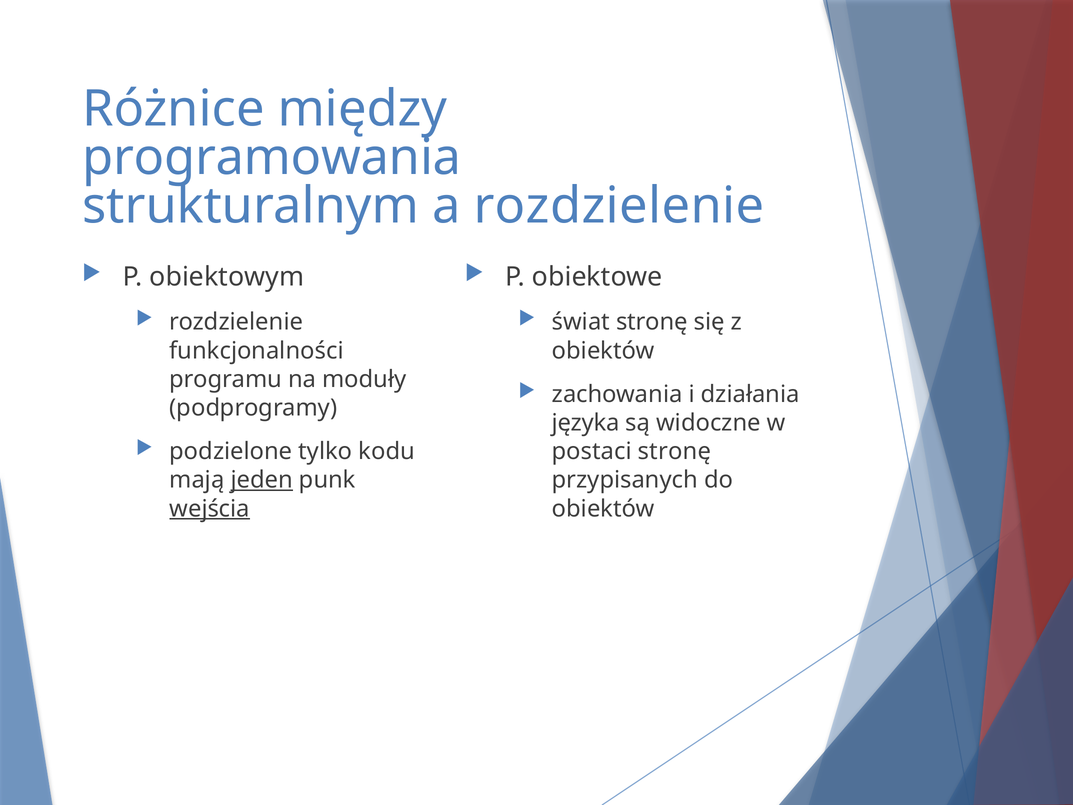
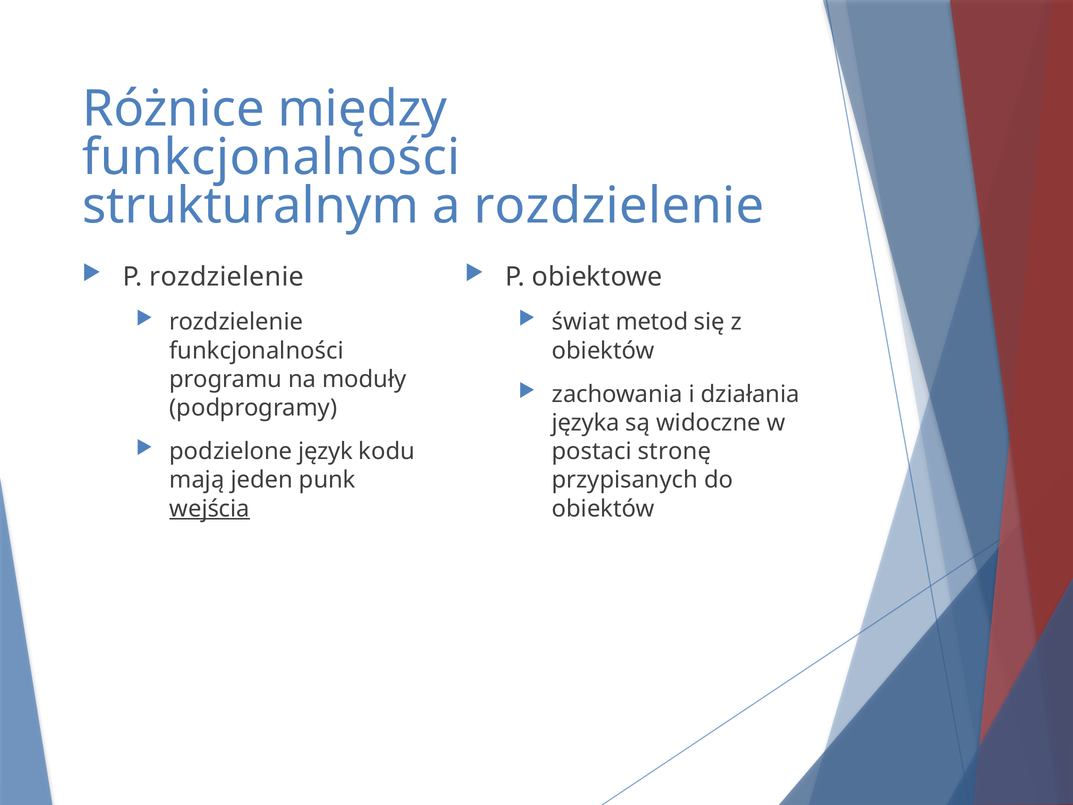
programowania: programowania -> funkcjonalności (271, 157)
P obiektowym: obiektowym -> rozdzielenie (227, 277)
świat stronę: stronę -> metod (652, 322)
tylko: tylko -> język (326, 451)
jeden underline: present -> none (262, 480)
